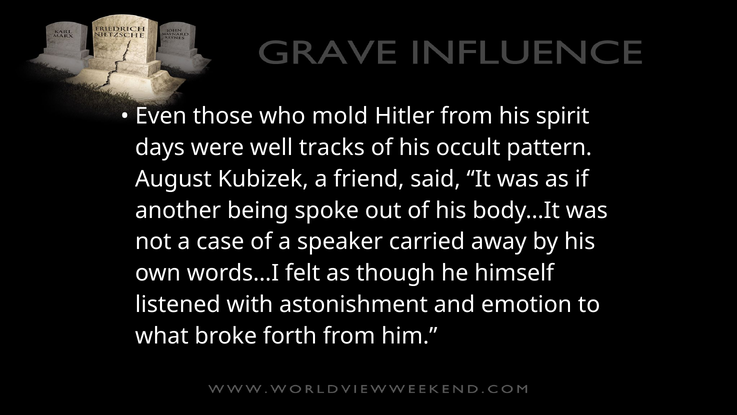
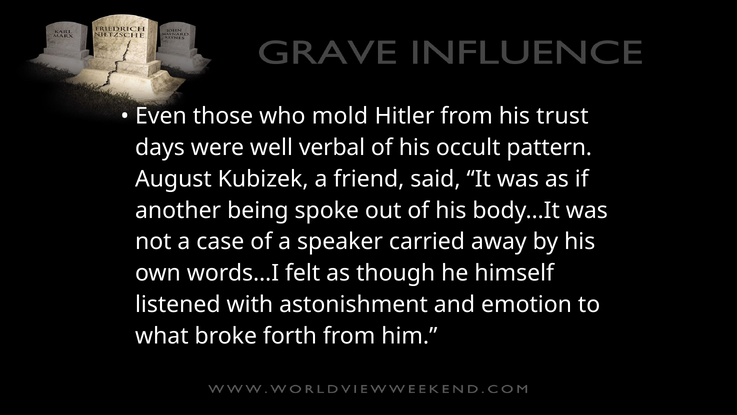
spirit: spirit -> trust (562, 116)
tracks: tracks -> verbal (332, 147)
